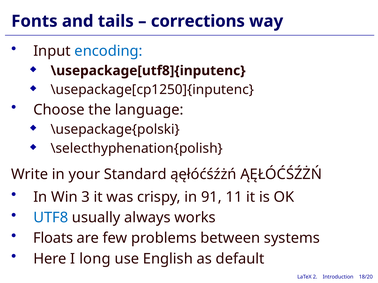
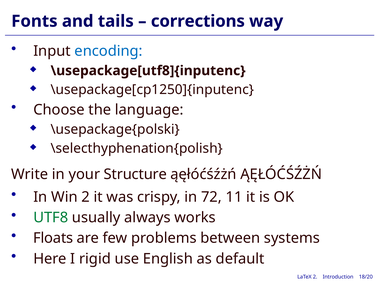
Standard: Standard -> Structure (135, 175)
Win 3: 3 -> 2 (86, 197)
91: 91 -> 72 (211, 197)
UTF8 colour: blue -> green (51, 218)
long: long -> rigid (95, 259)
